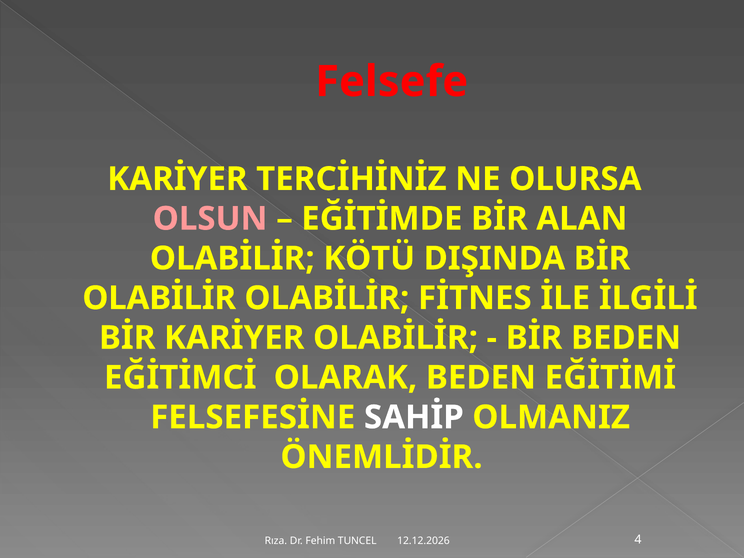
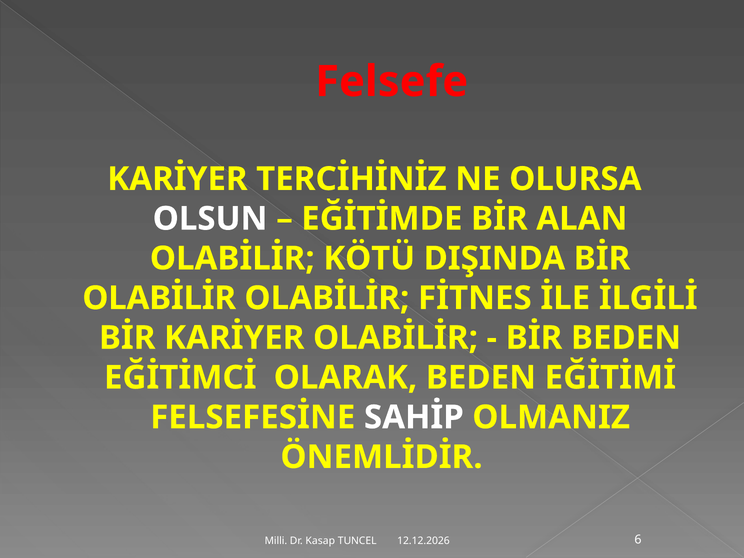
OLSUN colour: pink -> white (210, 219)
Rıza: Rıza -> Milli (276, 541)
Fehim: Fehim -> Kasap (320, 541)
4: 4 -> 6 (638, 540)
